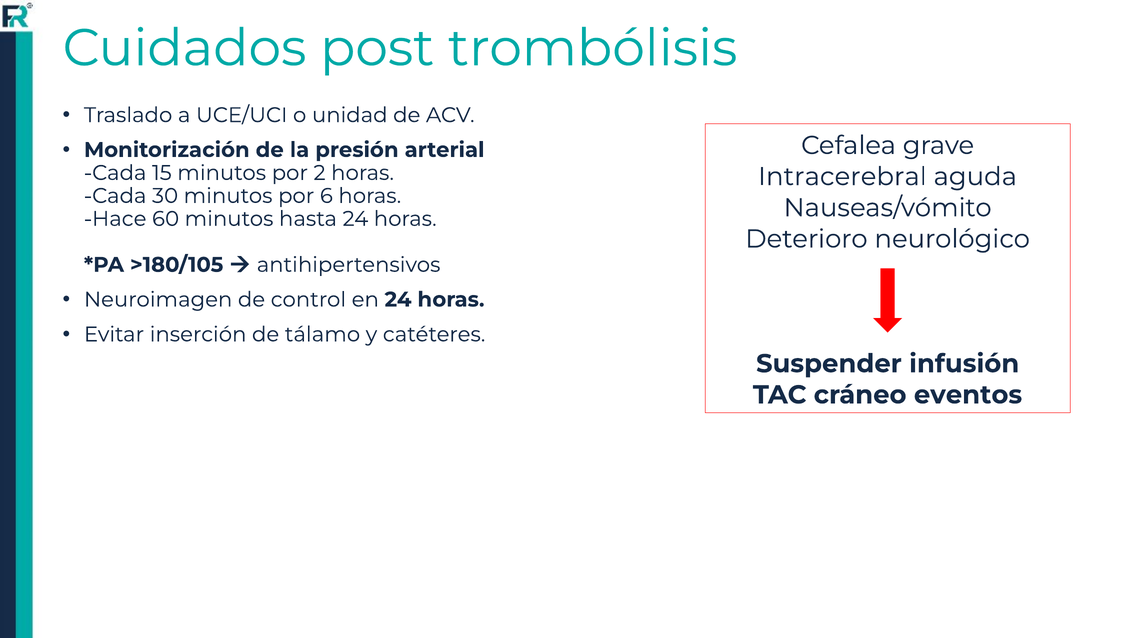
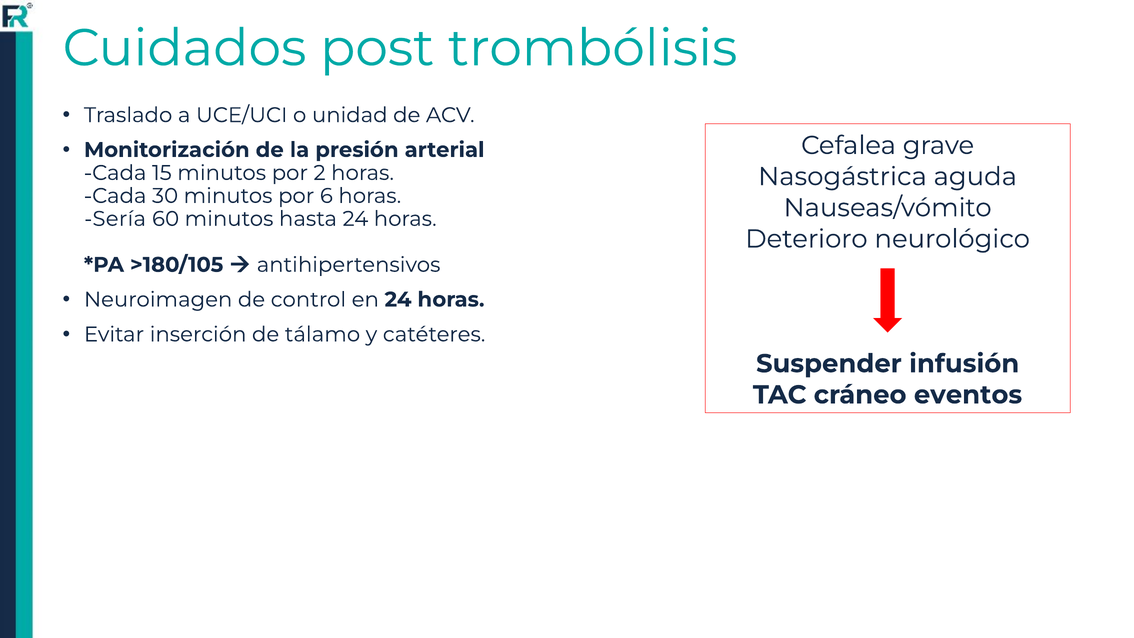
Intracerebral: Intracerebral -> Nasogástrica (843, 177)
Hace: Hace -> Sería (115, 219)
